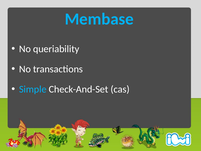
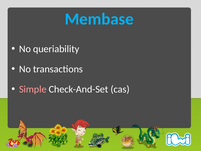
Simple colour: light blue -> pink (33, 89)
